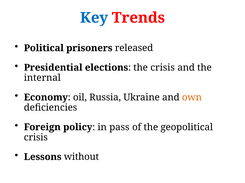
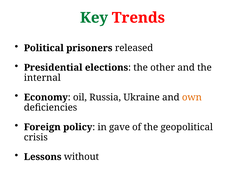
Key colour: blue -> green (94, 18)
the crisis: crisis -> other (163, 68)
pass: pass -> gave (119, 128)
